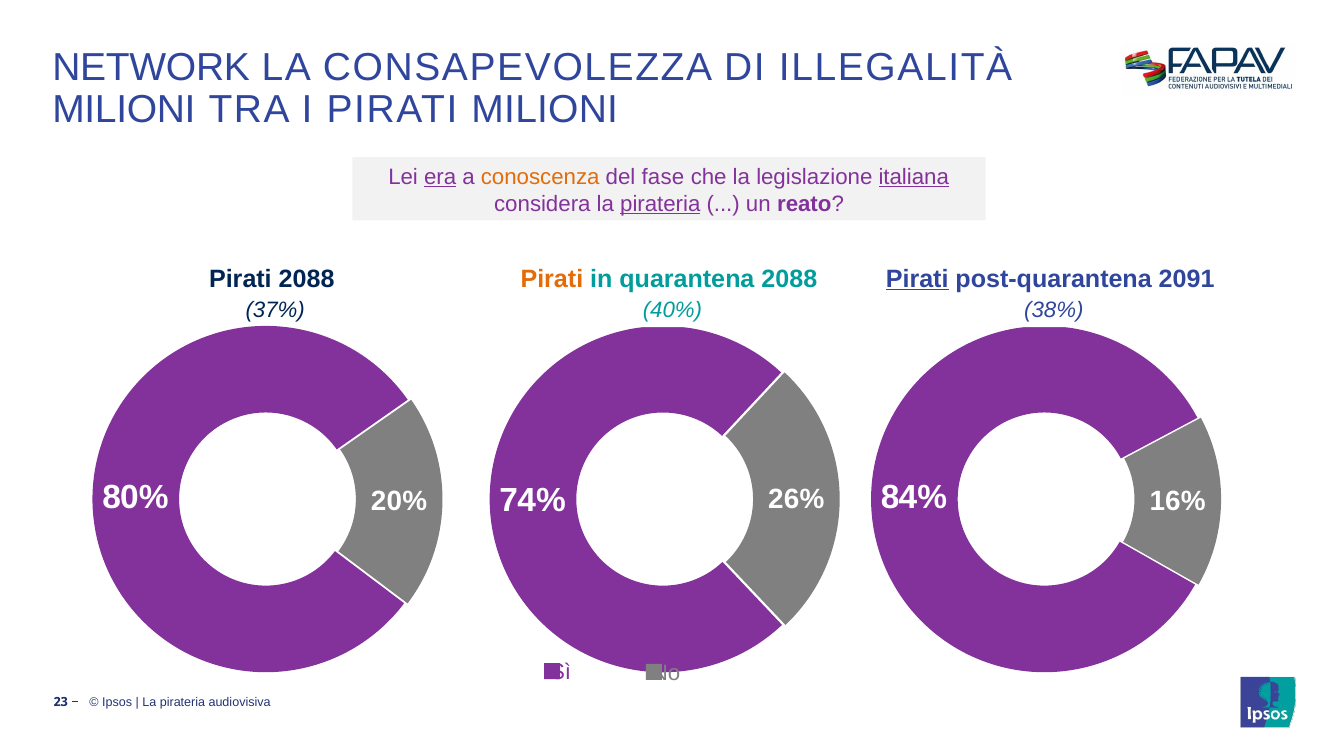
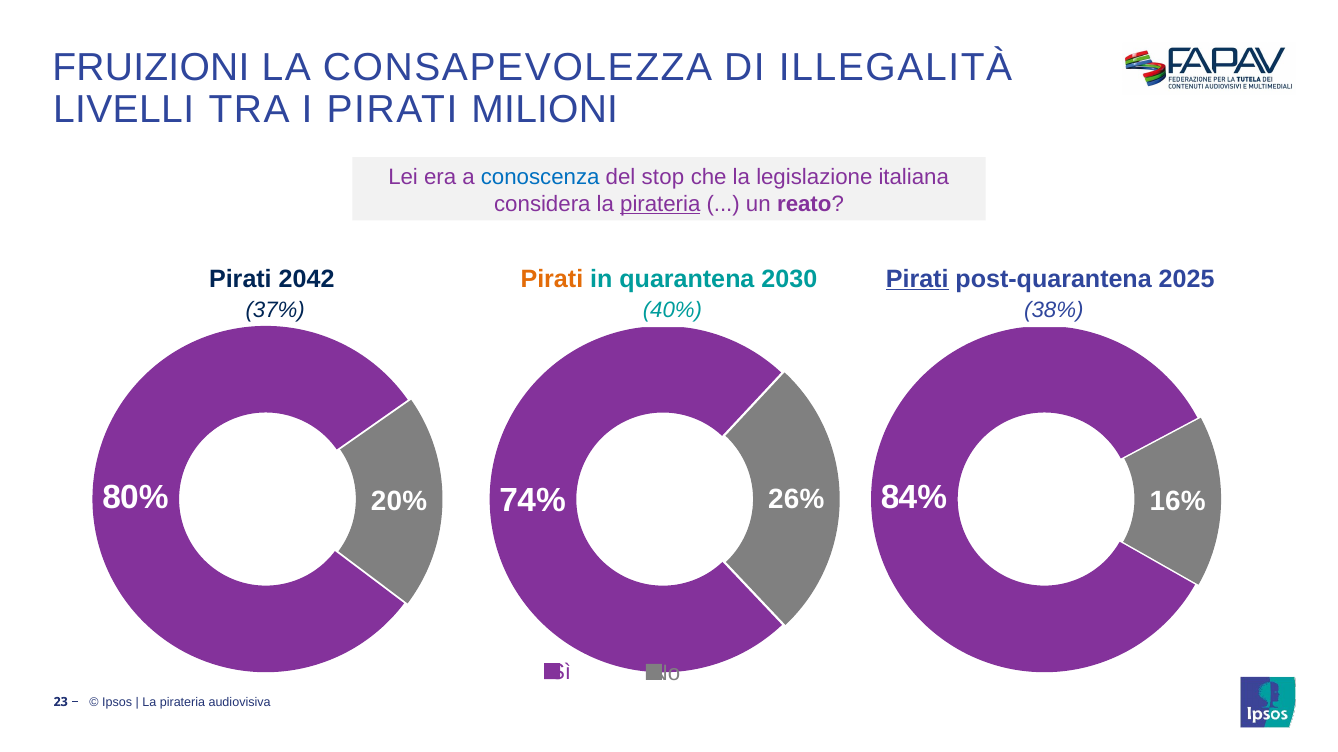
NETWORK: NETWORK -> FRUIZIONI (151, 68)
MILIONI: MILIONI -> LIVELLI (124, 110)
era underline: present -> none (440, 177)
conoscenza colour: orange -> blue (540, 177)
fase: fase -> stop (663, 177)
italiana underline: present -> none (914, 177)
quarantena 2088: 2088 -> 2030 (789, 279)
2091: 2091 -> 2025 (1187, 279)
Pirati 2088: 2088 -> 2042 (307, 280)
